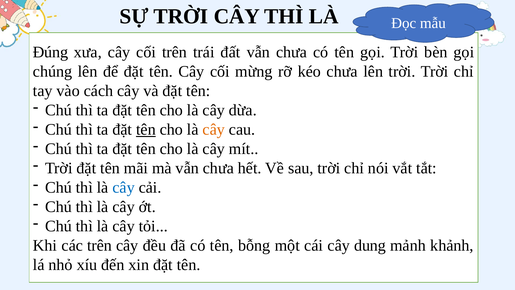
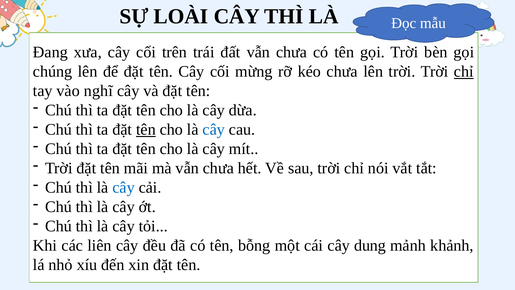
SỰ TRỜI: TRỜI -> LOÀI (181, 16)
Đúng: Đúng -> Đang (50, 52)
chỉ underline: none -> present (464, 71)
cách: cách -> nghĩ (98, 91)
cây colour: orange -> blue (214, 129)
các trên: trên -> liên (99, 245)
